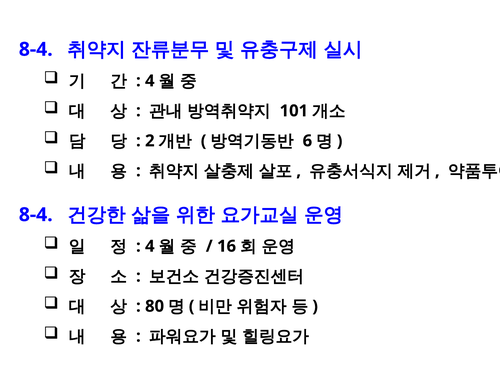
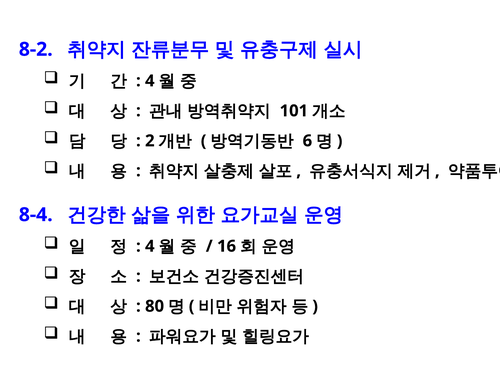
8-4: 8-4 -> 8-2 (36, 49)
